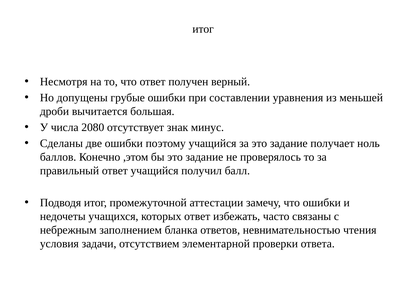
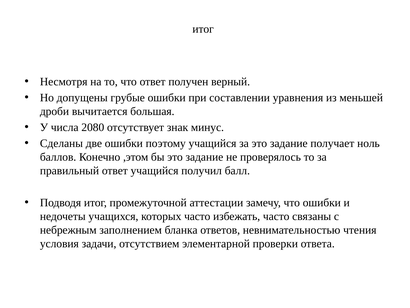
которых ответ: ответ -> часто (197, 216)
